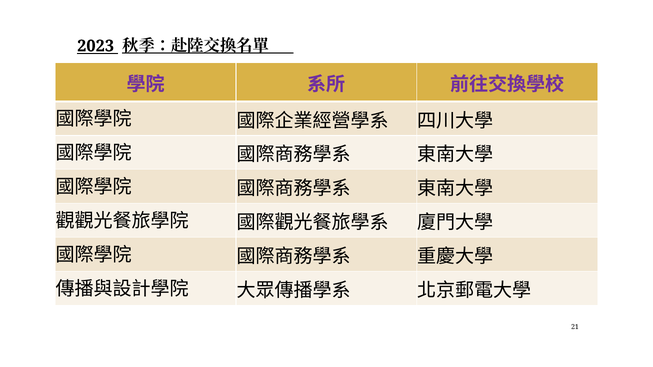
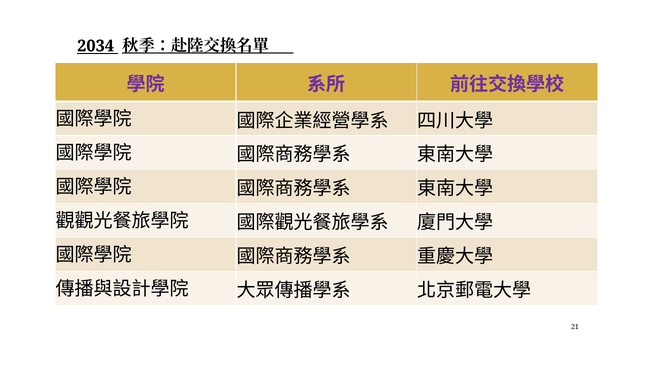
2023: 2023 -> 2034 (96, 46)
